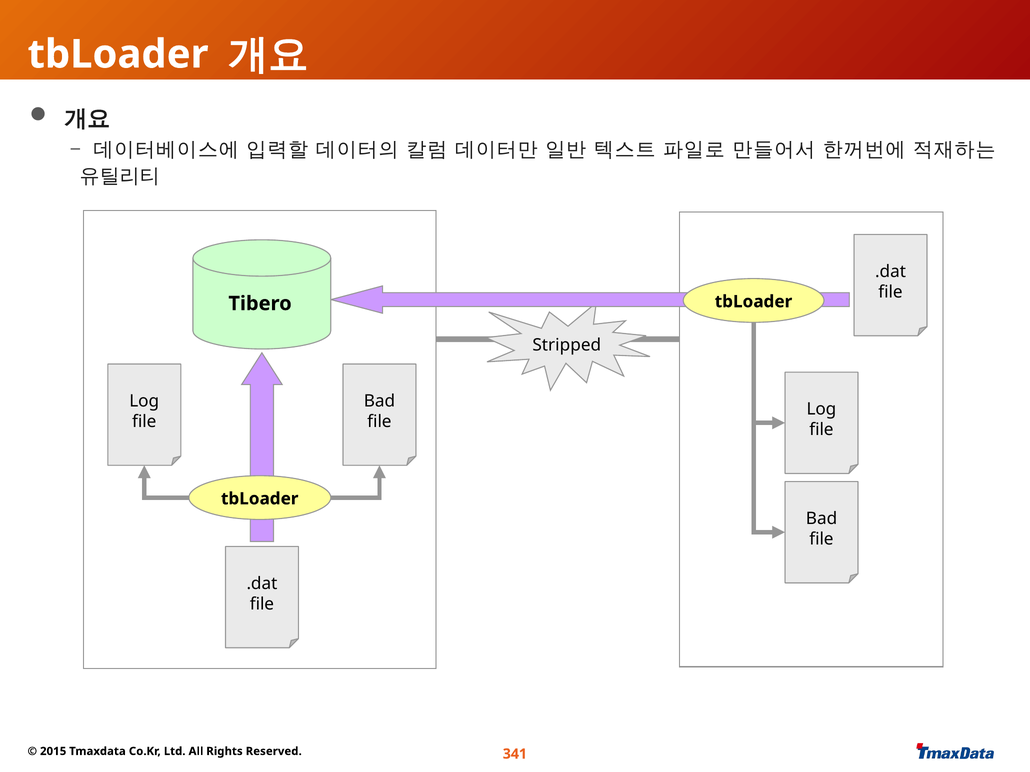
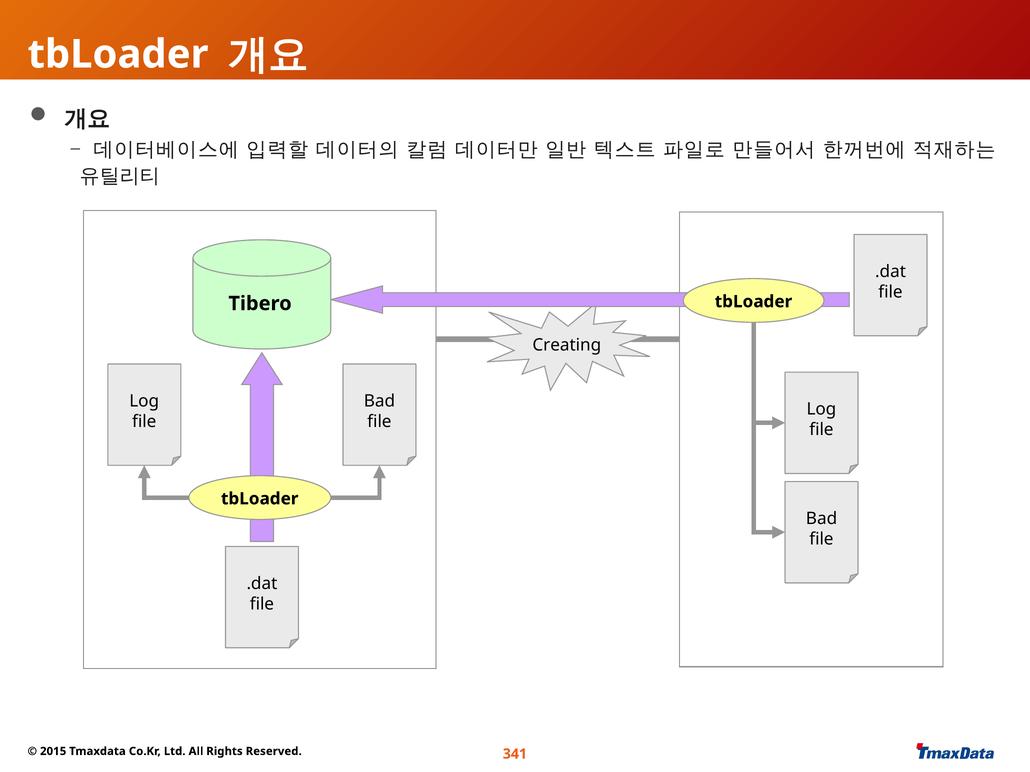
Stripped: Stripped -> Creating (567, 345)
